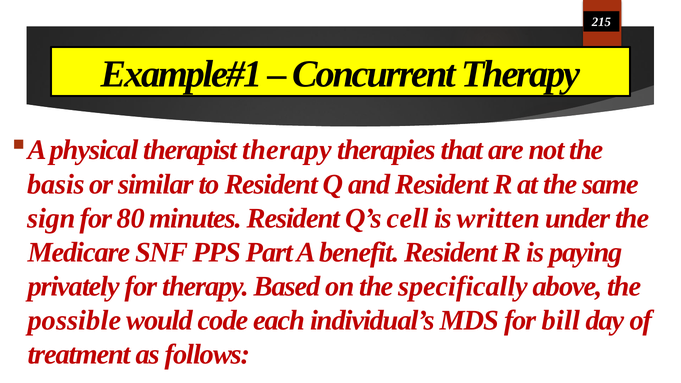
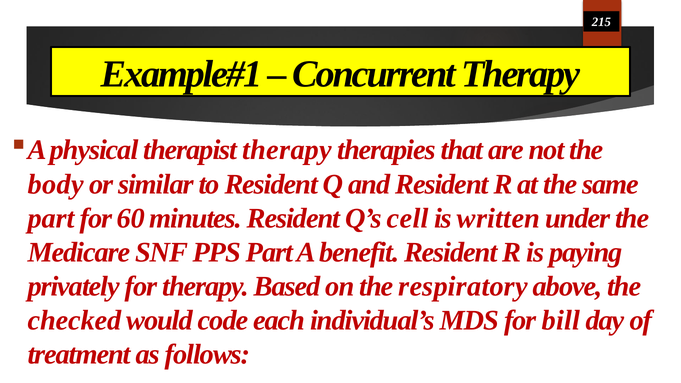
basis: basis -> body (56, 184)
sign: sign -> part (51, 218)
80: 80 -> 60 (131, 218)
specifically: specifically -> respiratory (463, 286)
possible: possible -> checked (75, 320)
